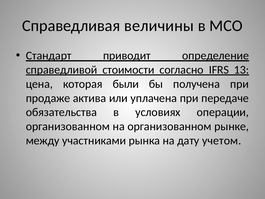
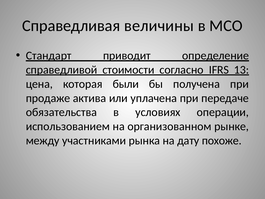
организованном: организованном -> использованием (68, 126)
учетом: учетом -> похоже (222, 140)
